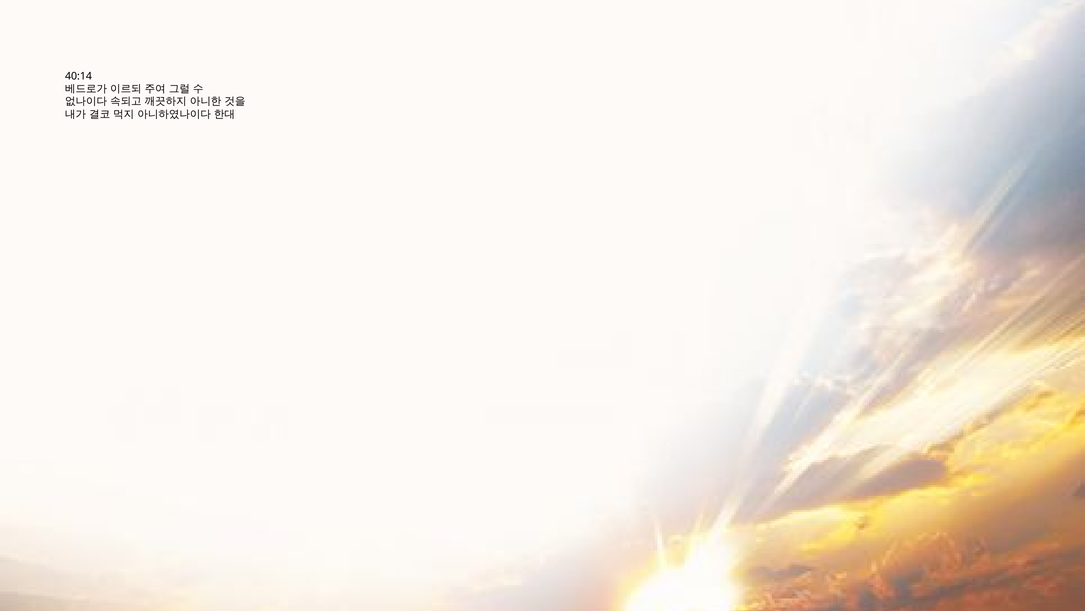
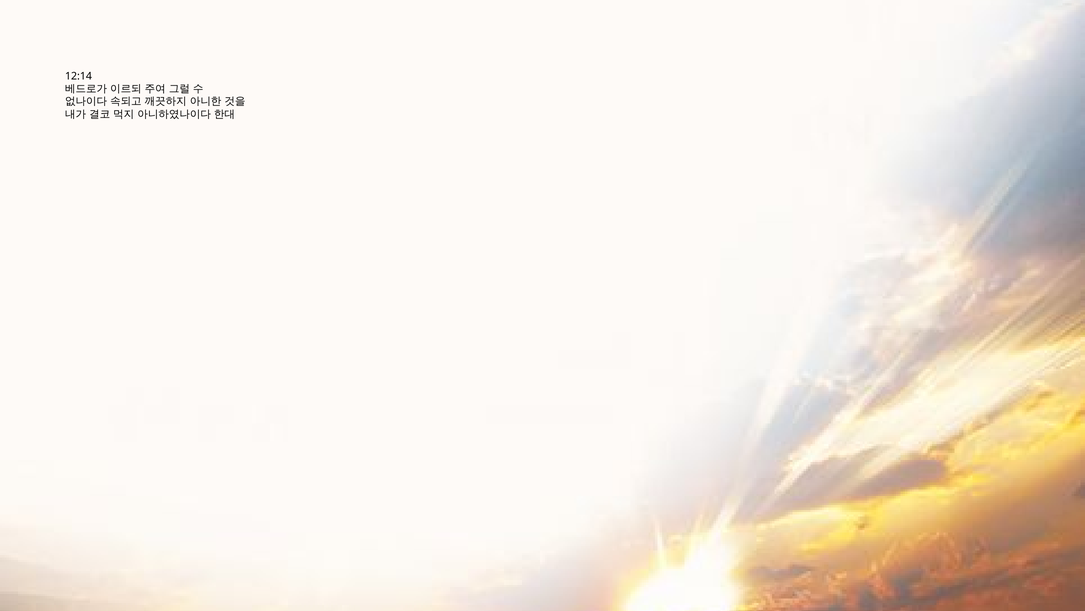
40:14: 40:14 -> 12:14 (79, 76)
